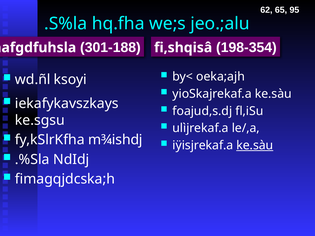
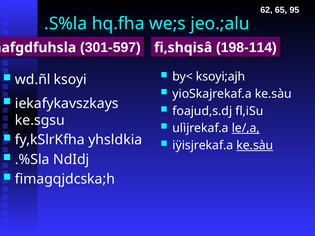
301-188: 301-188 -> 301-597 (111, 48)
198-354: 198-354 -> 198-114 (247, 48)
oeka;ajh: oeka;ajh -> ksoyi;ajh (221, 77)
le/,a underline: none -> present (246, 128)
m¾ishdj: m¾ishdj -> yhsldkia (115, 140)
